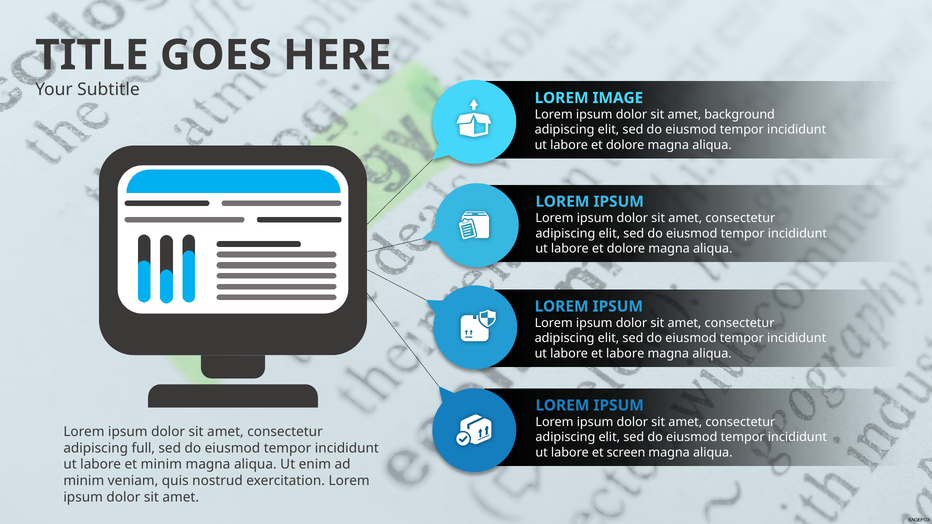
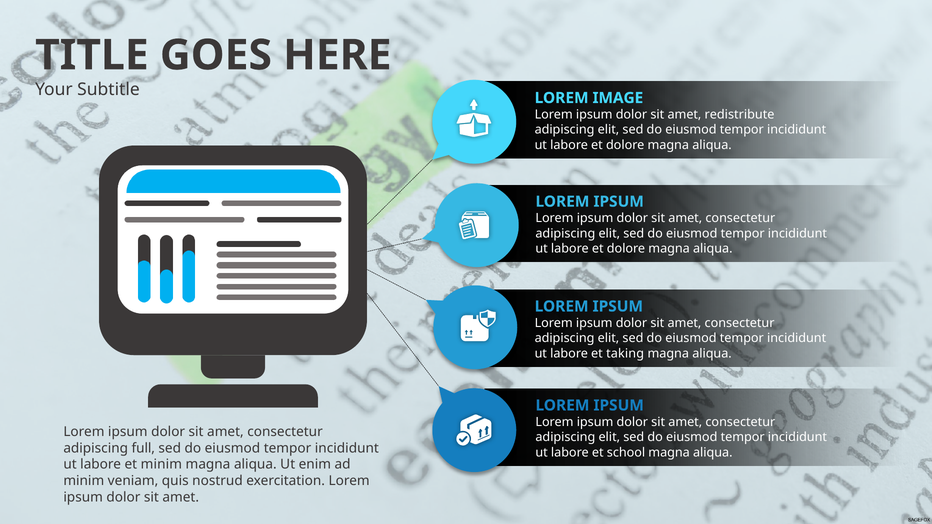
background: background -> redistribute (740, 115)
et labore: labore -> taking (625, 354)
screen: screen -> school (626, 453)
